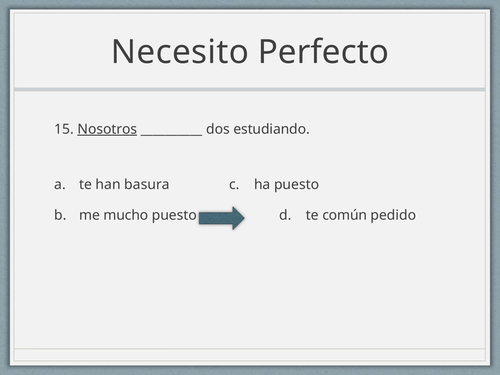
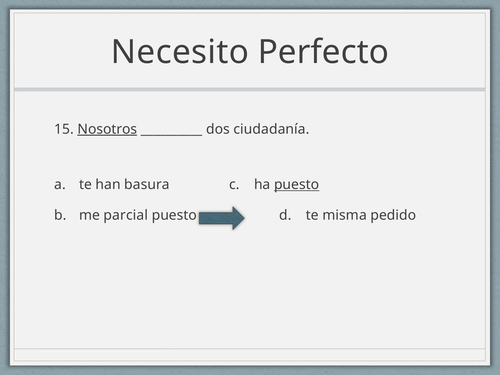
estudiando: estudiando -> ciudadanía (271, 129)
puesto underline: none -> present (297, 185)
mucho: mucho -> parcial (126, 215)
común: común -> misma (345, 215)
